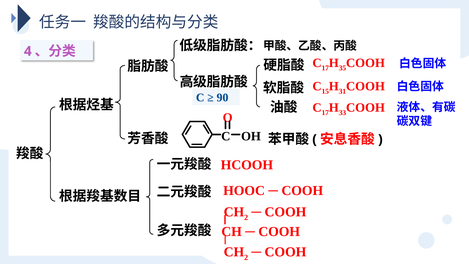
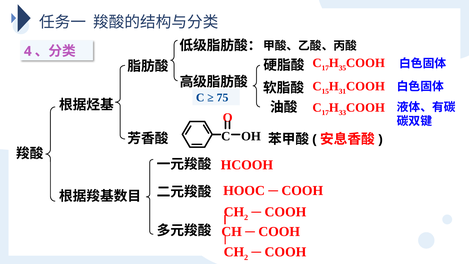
90: 90 -> 75 (223, 98)
